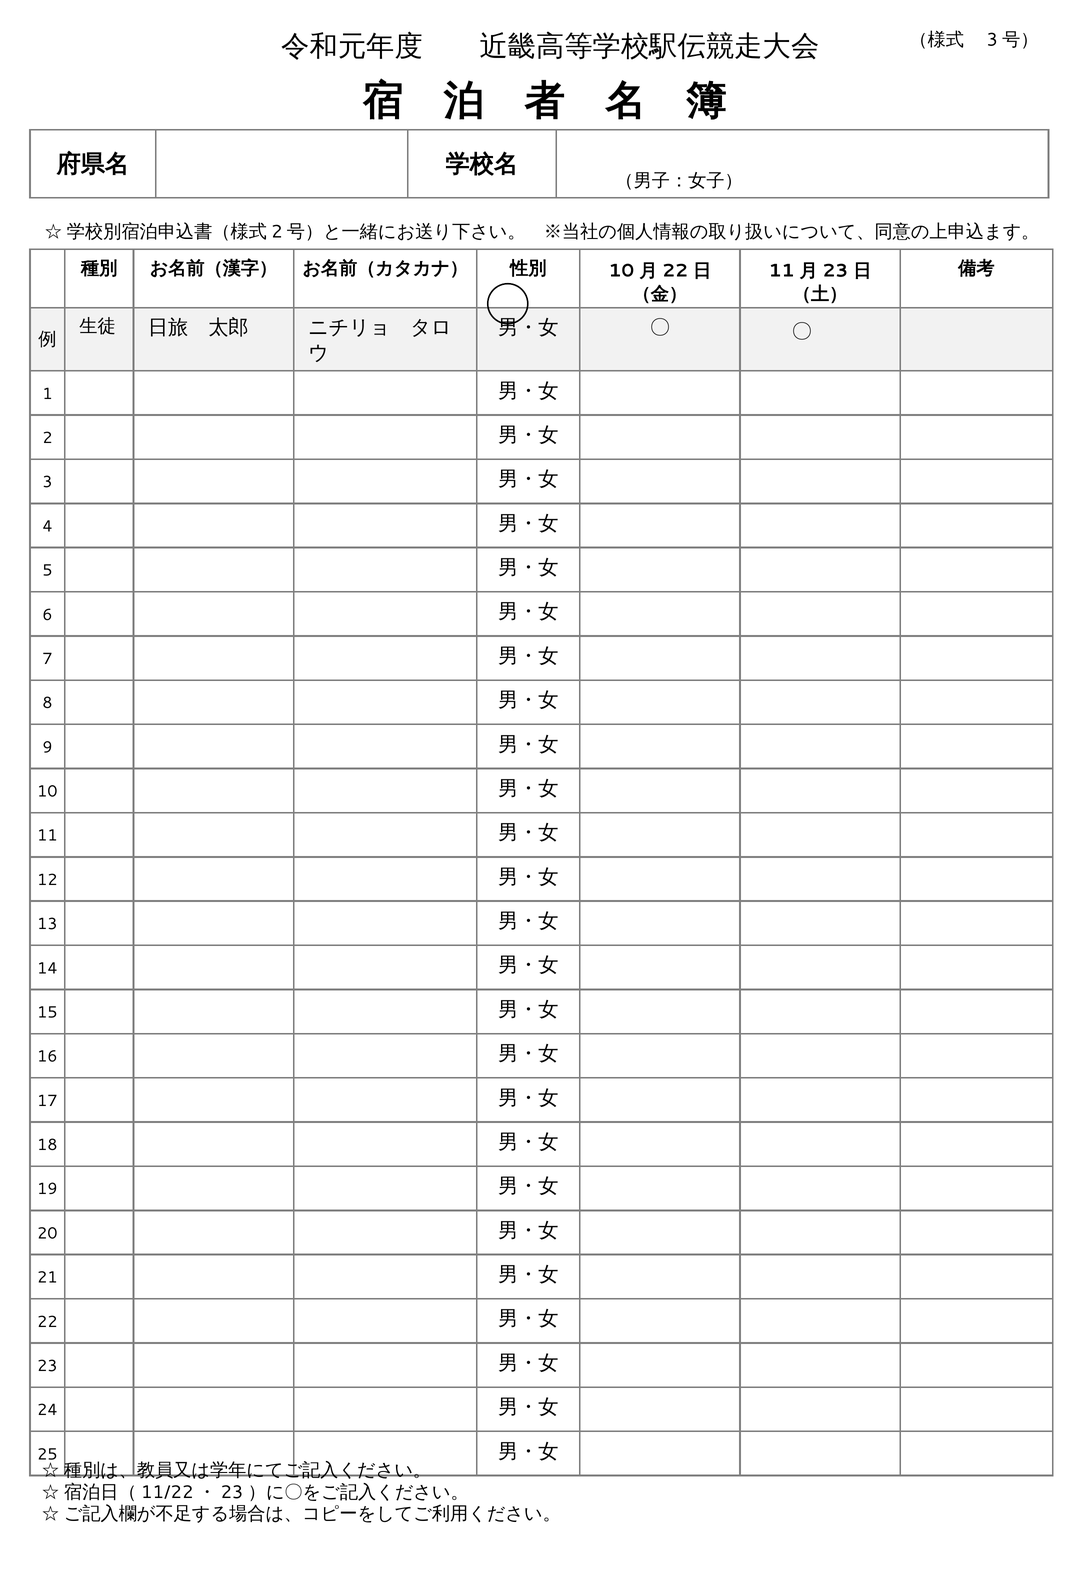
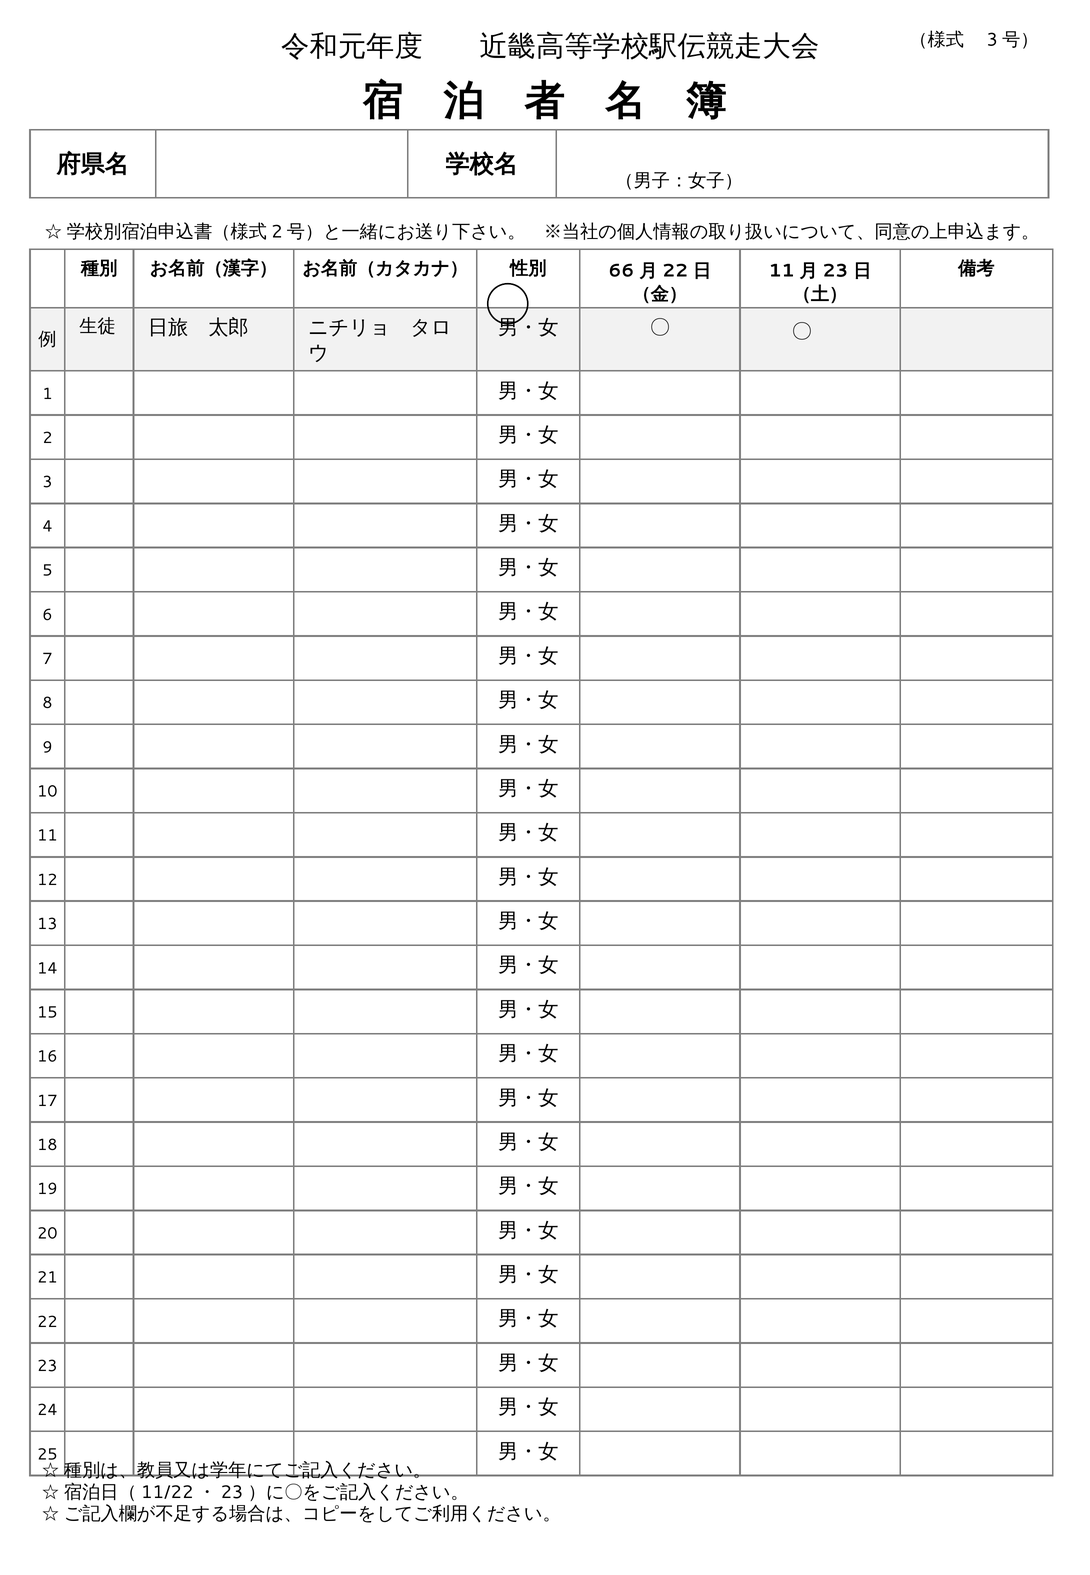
10: 10 -> 66 (621, 270)
